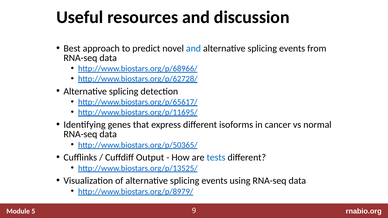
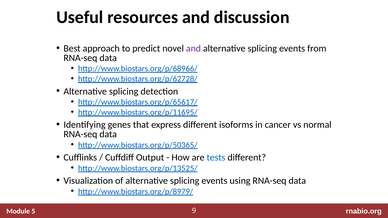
and colour: blue -> purple (193, 48)
